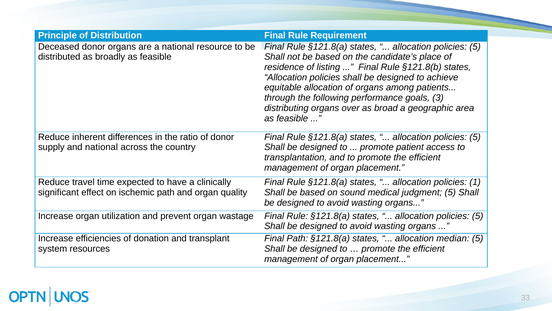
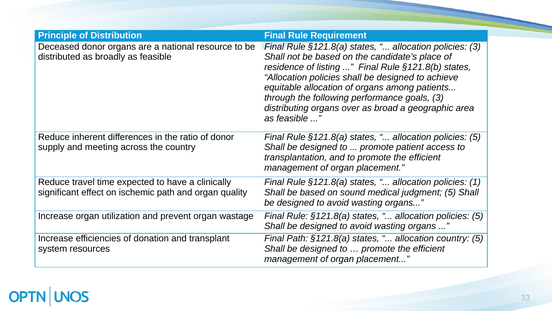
5: 5 -> 3 (475, 47)
and national: national -> meeting (102, 147)
allocation median: median -> country (453, 238)
